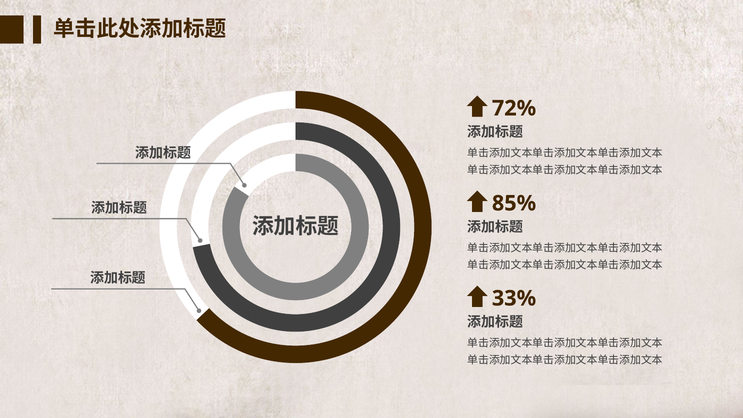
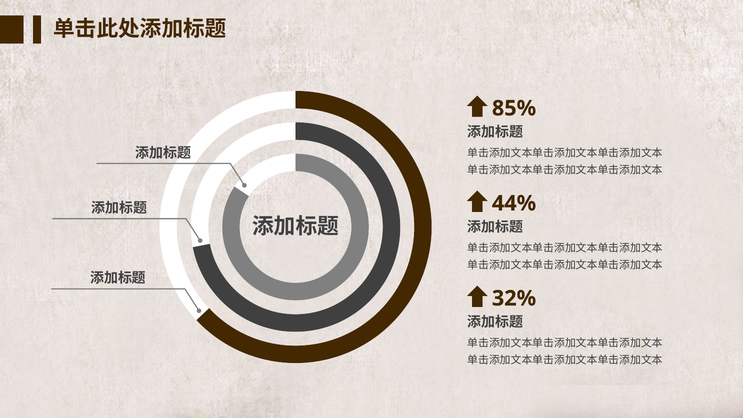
72%: 72% -> 85% (514, 108)
85%: 85% -> 44% (514, 203)
33%: 33% -> 32% (514, 298)
